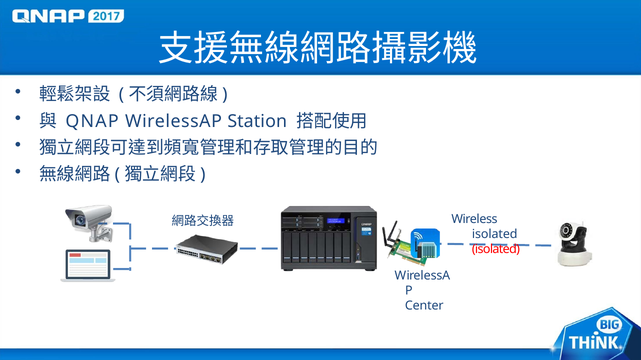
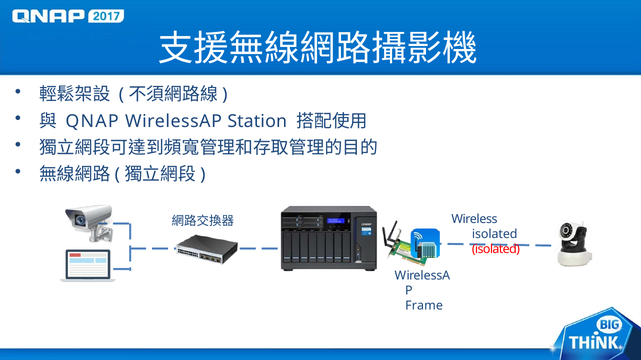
Center: Center -> Frame (424, 306)
